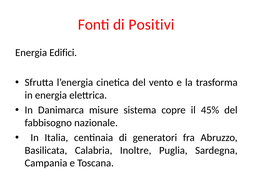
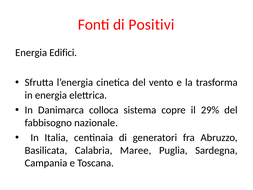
misure: misure -> colloca (104, 110)
45%: 45% -> 29% (210, 110)
Inoltre: Inoltre -> Maree (136, 150)
